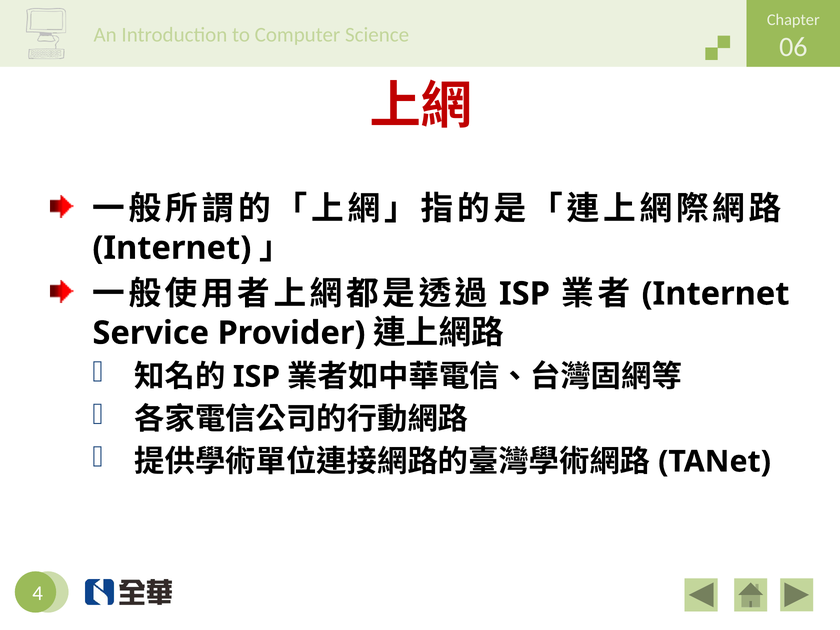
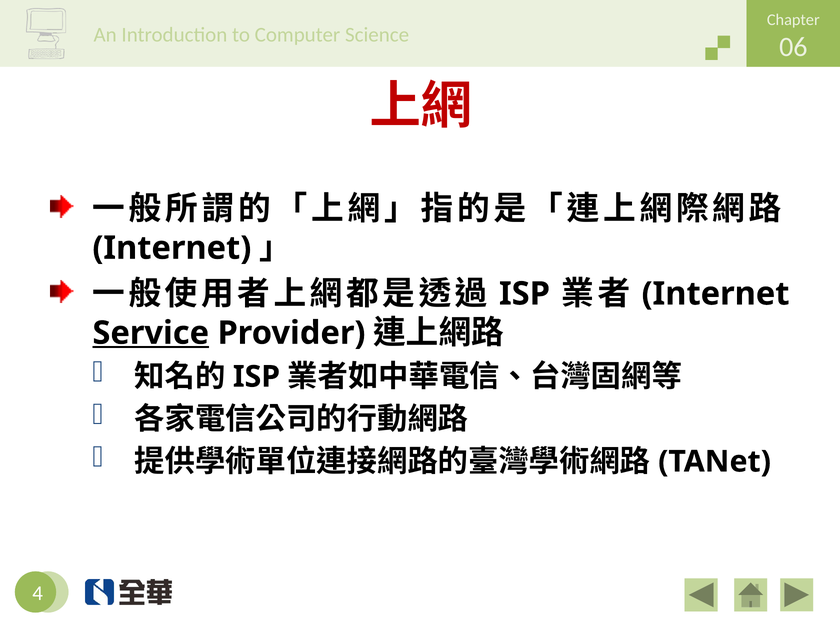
Service underline: none -> present (151, 333)
